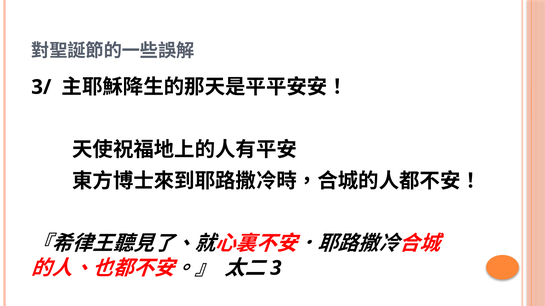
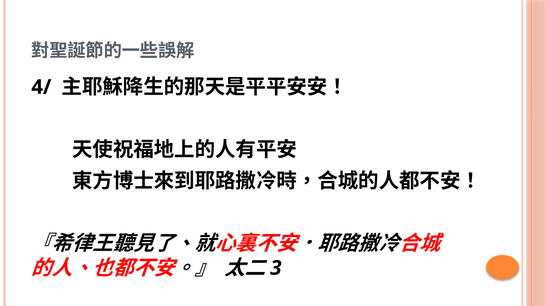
3/: 3/ -> 4/ (41, 87)
